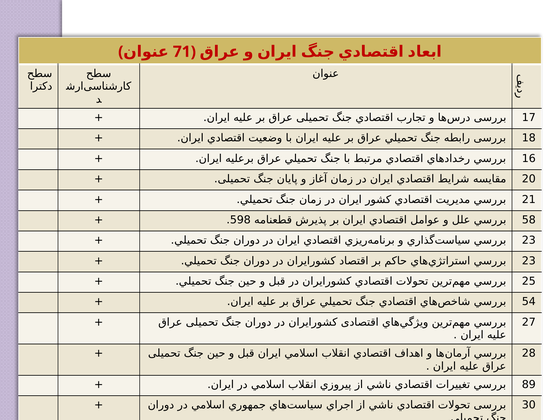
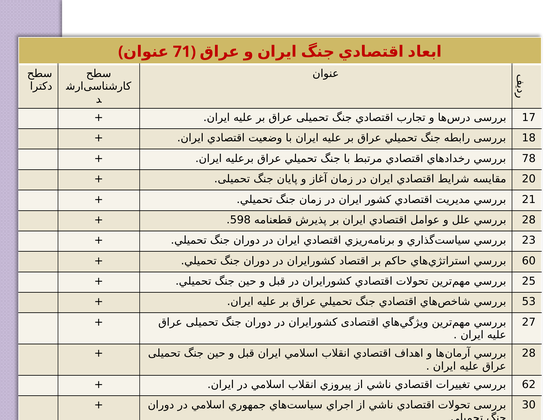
16: 16 -> 78 (529, 158)
58: 58 -> 28 (529, 220)
23: 23 -> 60 (529, 261)
54: 54 -> 53 (529, 302)
89: 89 -> 62 (529, 385)
